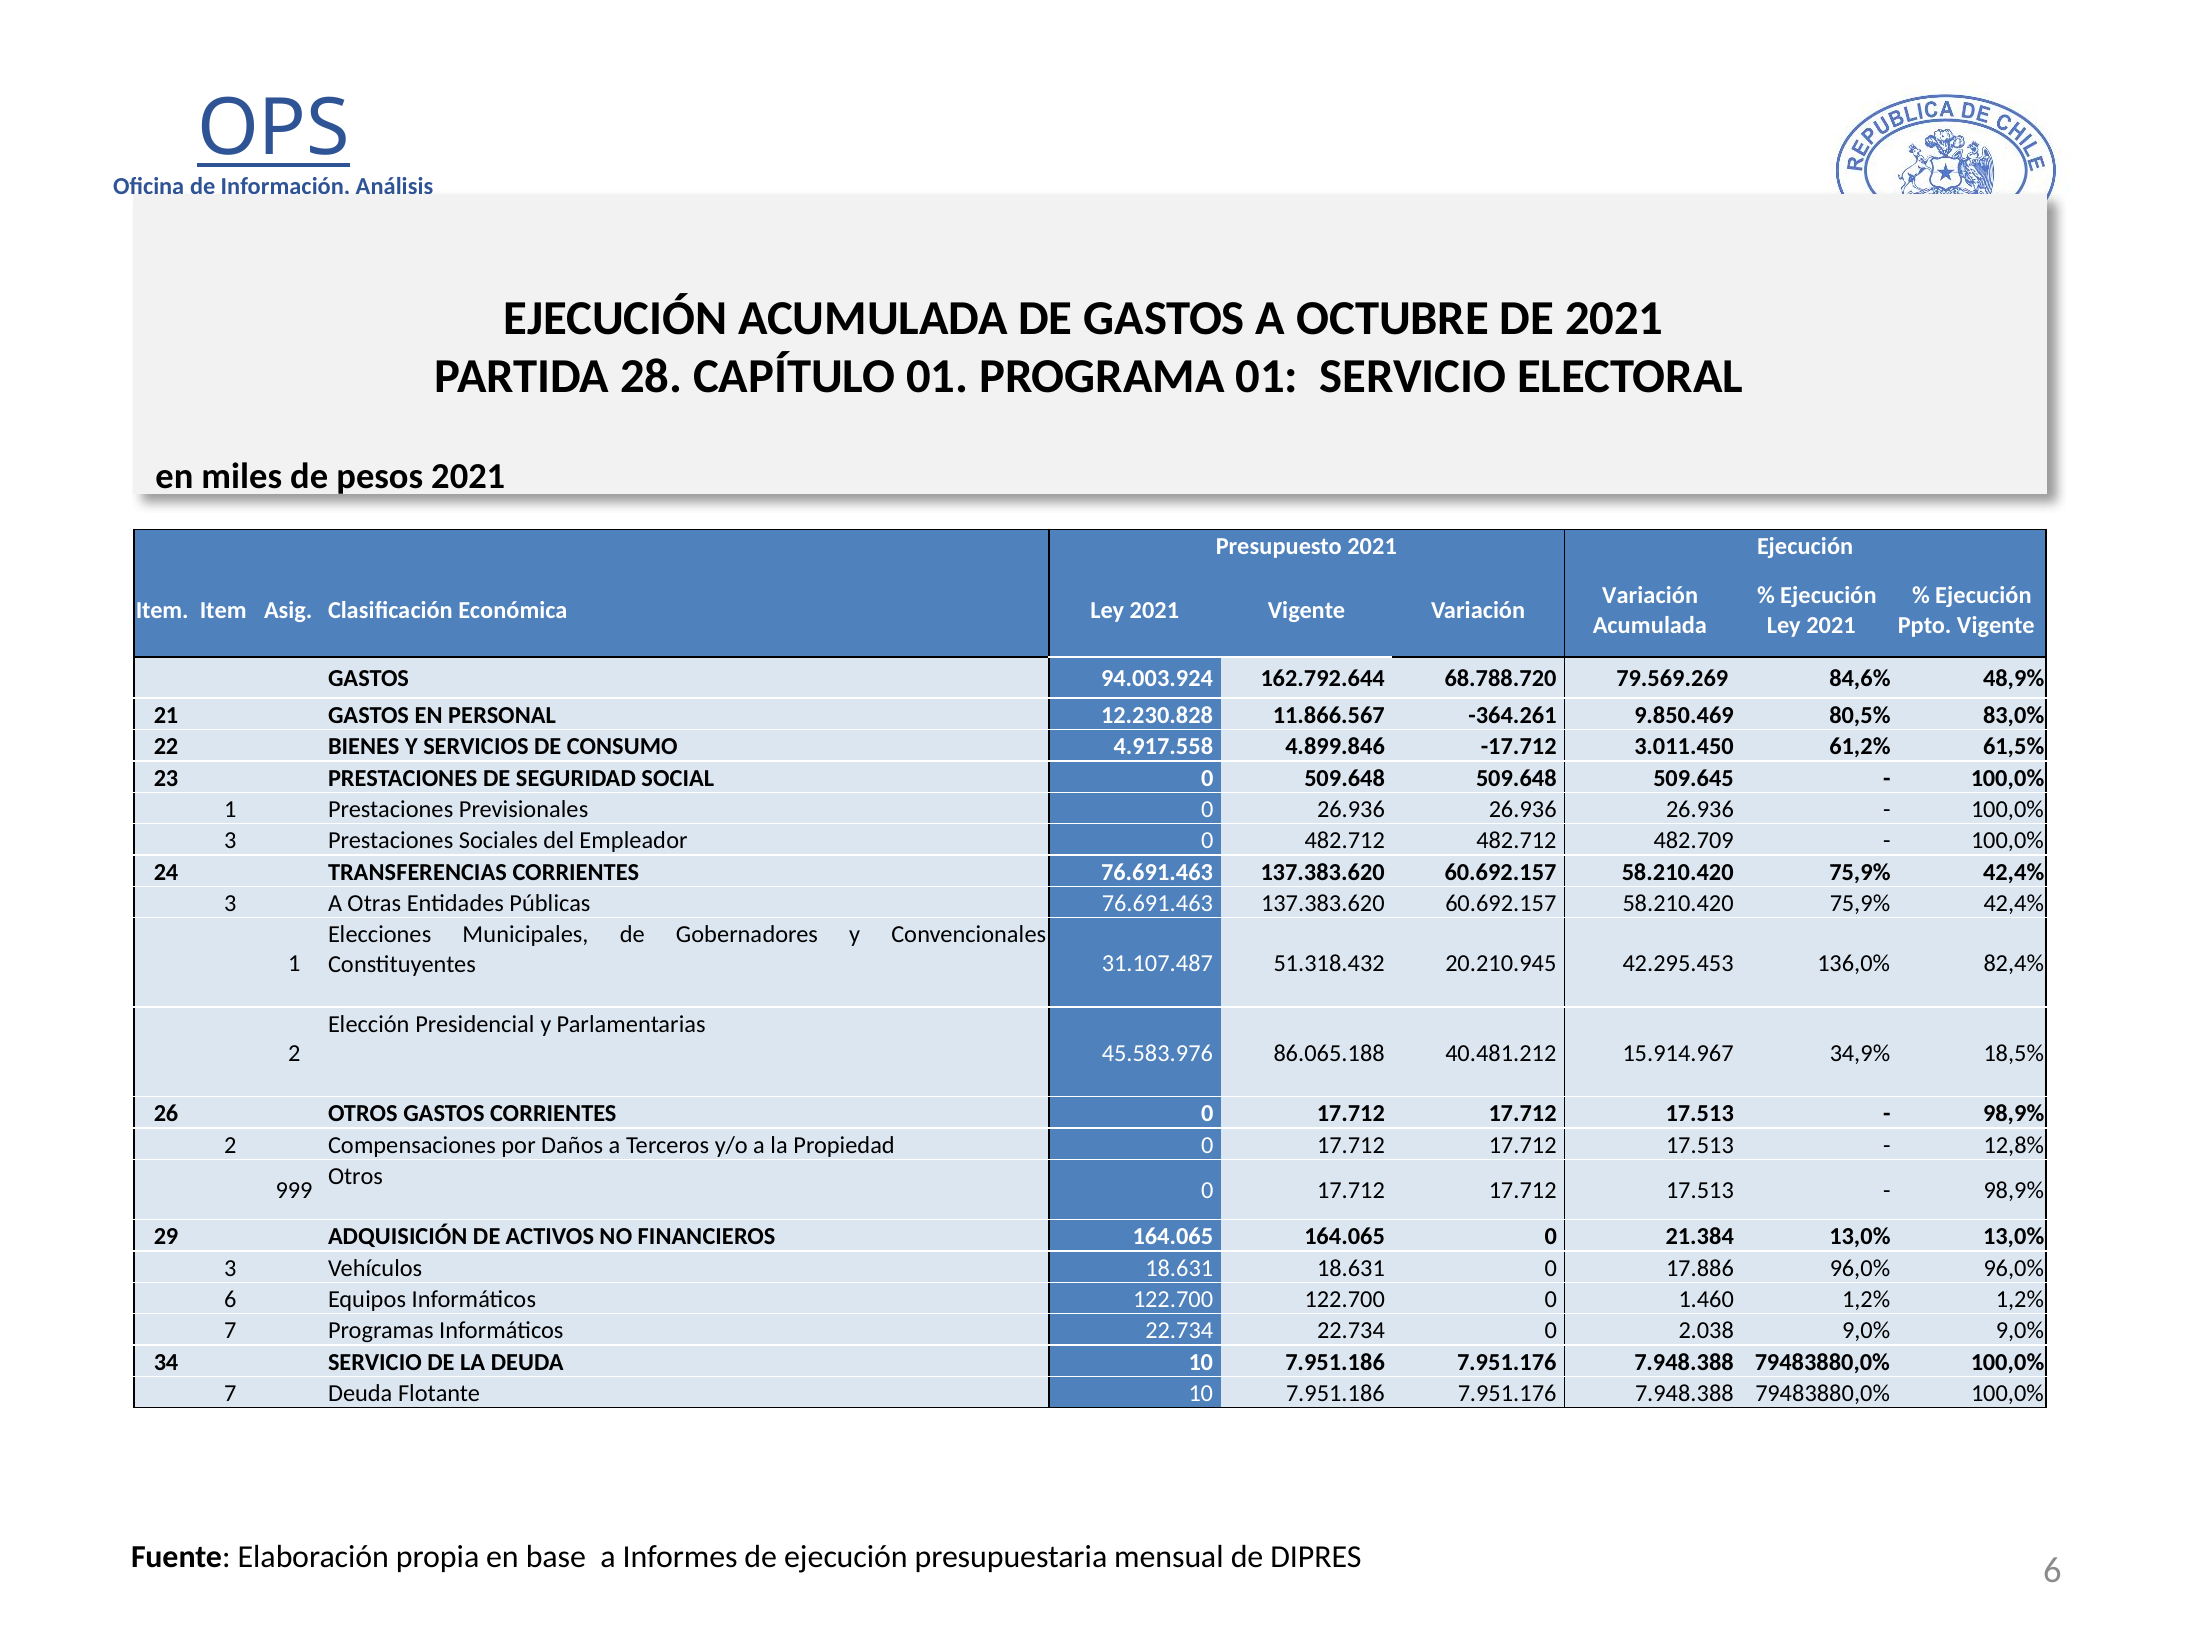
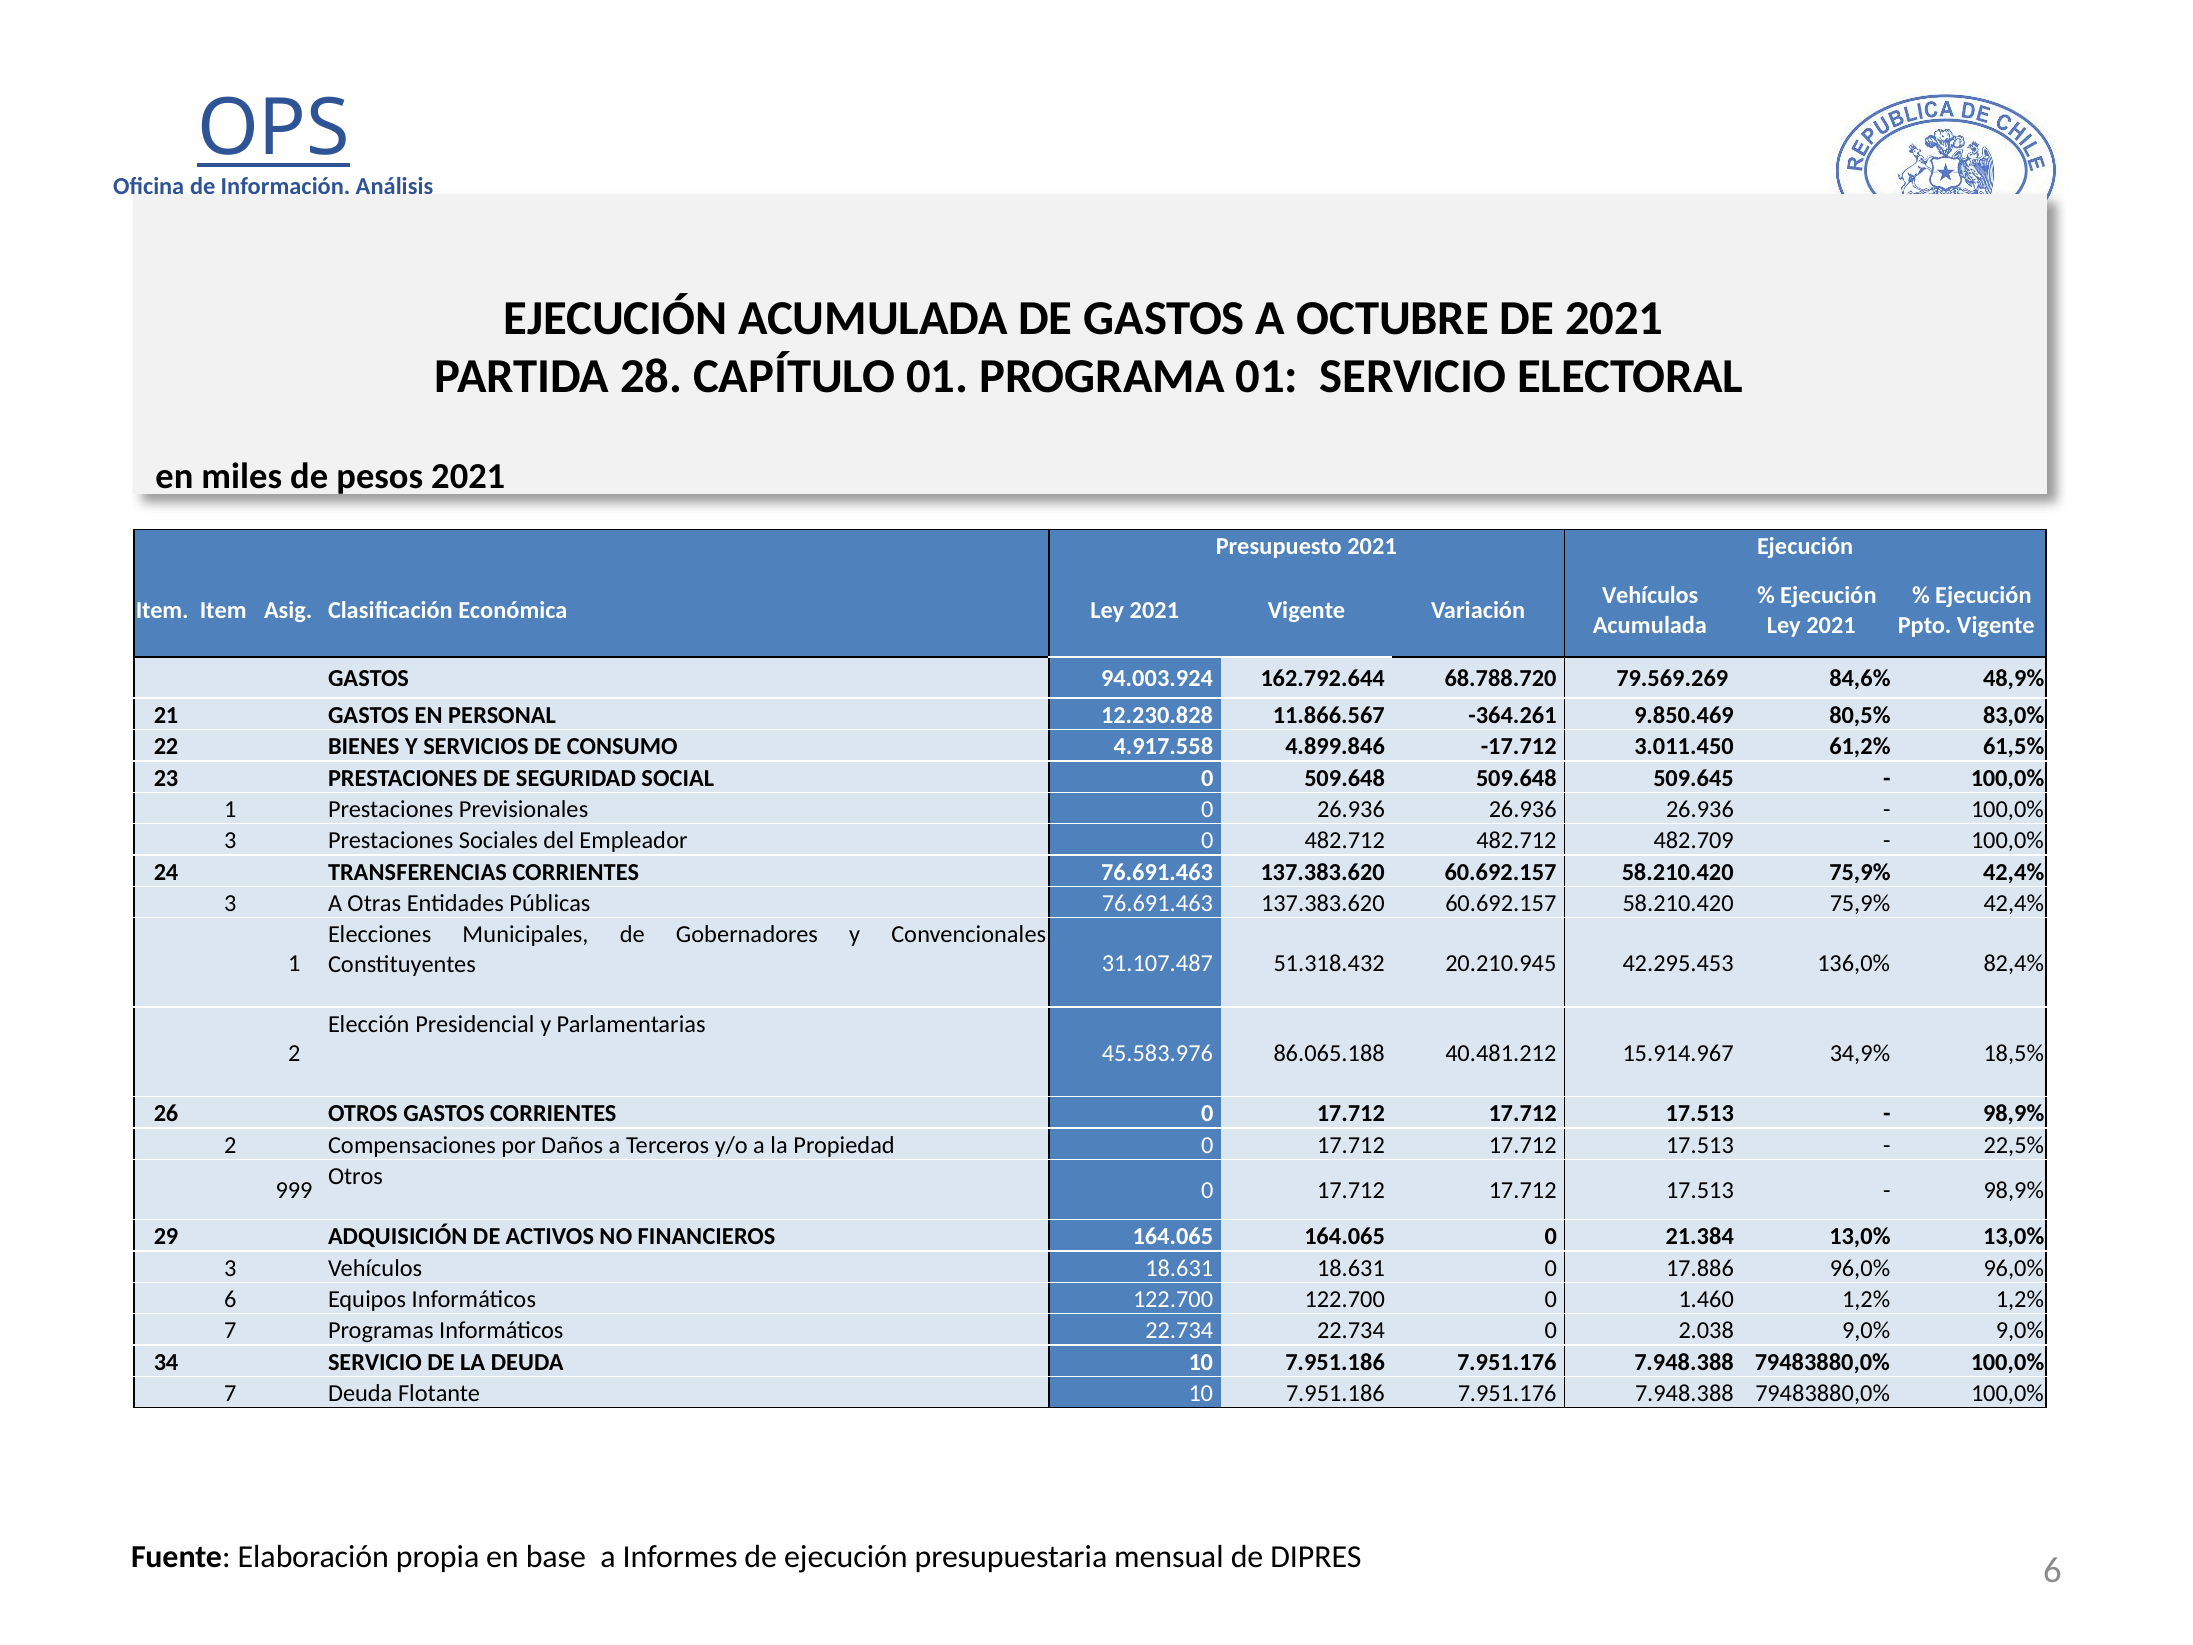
Variación: Variación -> Vehículos (1650, 595)
12,8%: 12,8% -> 22,5% (2014, 1145)
